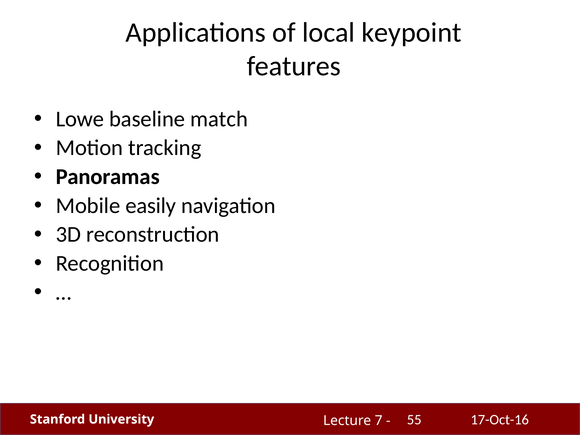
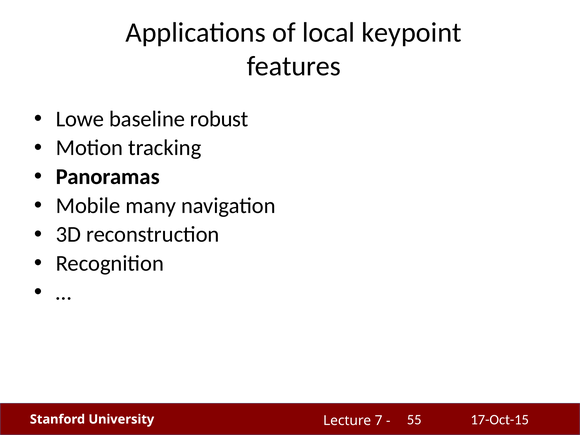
match: match -> robust (219, 119)
easily: easily -> many (151, 206)
17-Oct-16: 17-Oct-16 -> 17-Oct-15 (500, 420)
